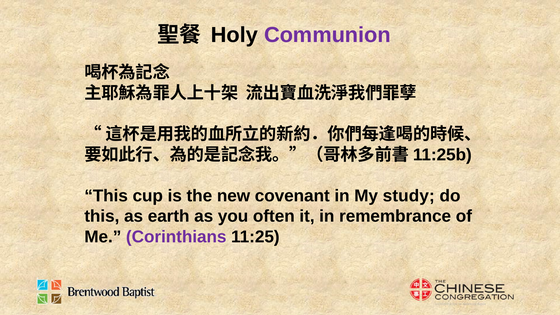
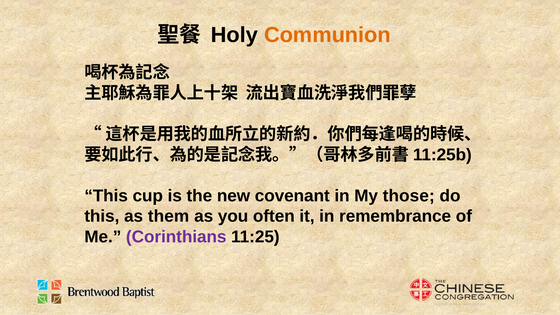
Communion colour: purple -> orange (327, 35)
study: study -> those (409, 196)
earth: earth -> them (169, 216)
